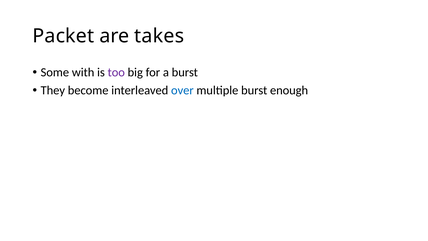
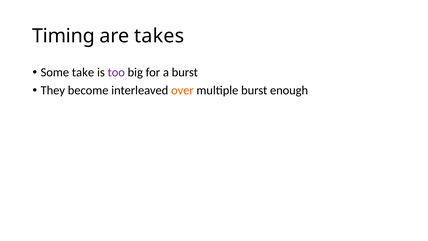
Packet: Packet -> Timing (64, 36)
with: with -> take (83, 72)
over colour: blue -> orange (182, 90)
